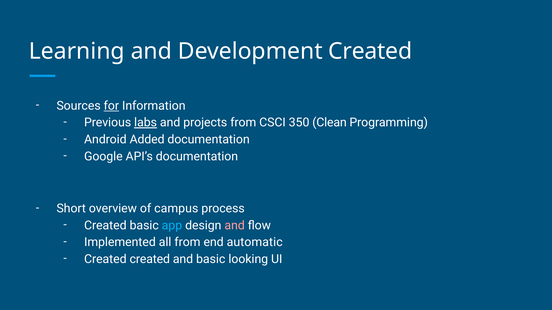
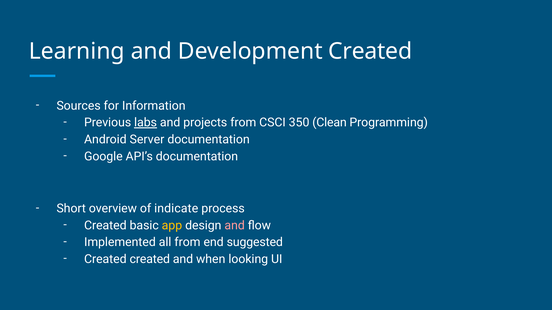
for underline: present -> none (111, 106)
Added: Added -> Server (147, 140)
campus: campus -> indicate (176, 209)
app colour: light blue -> yellow (172, 226)
automatic: automatic -> suggested (255, 243)
and basic: basic -> when (211, 260)
